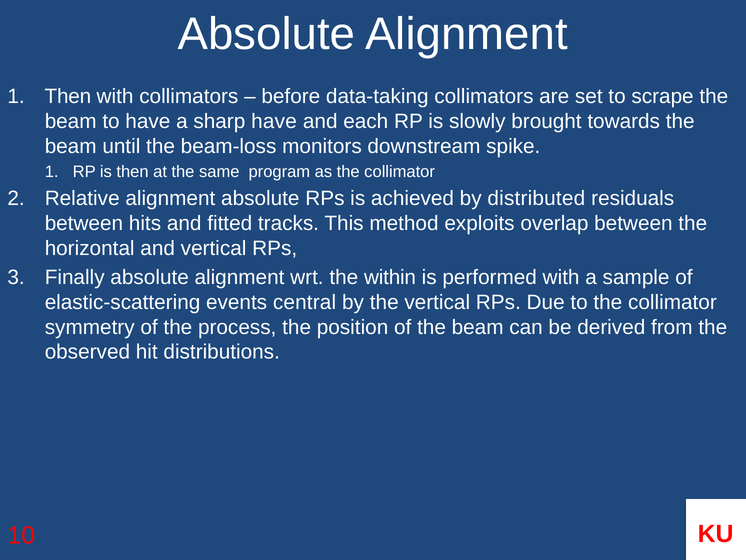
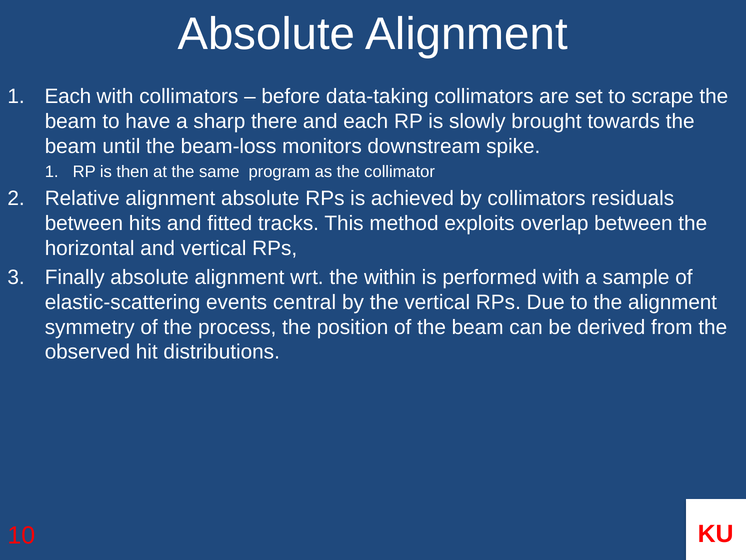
Then: Then -> Each (68, 96)
sharp have: have -> there (274, 121)
by distributed: distributed -> collimators (536, 198)
to the collimator: collimator -> alignment (672, 302)
